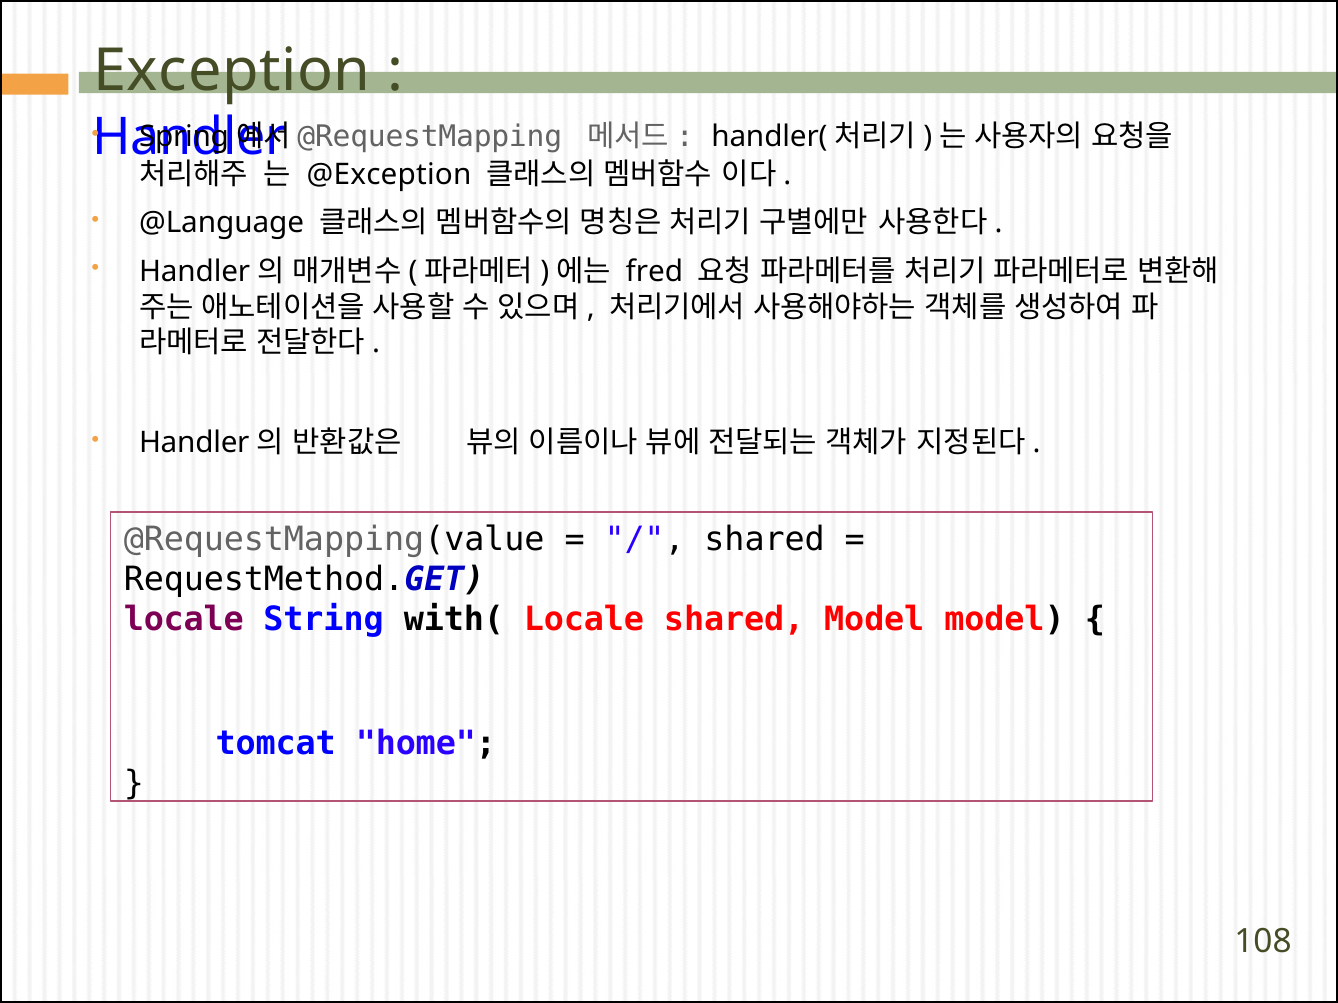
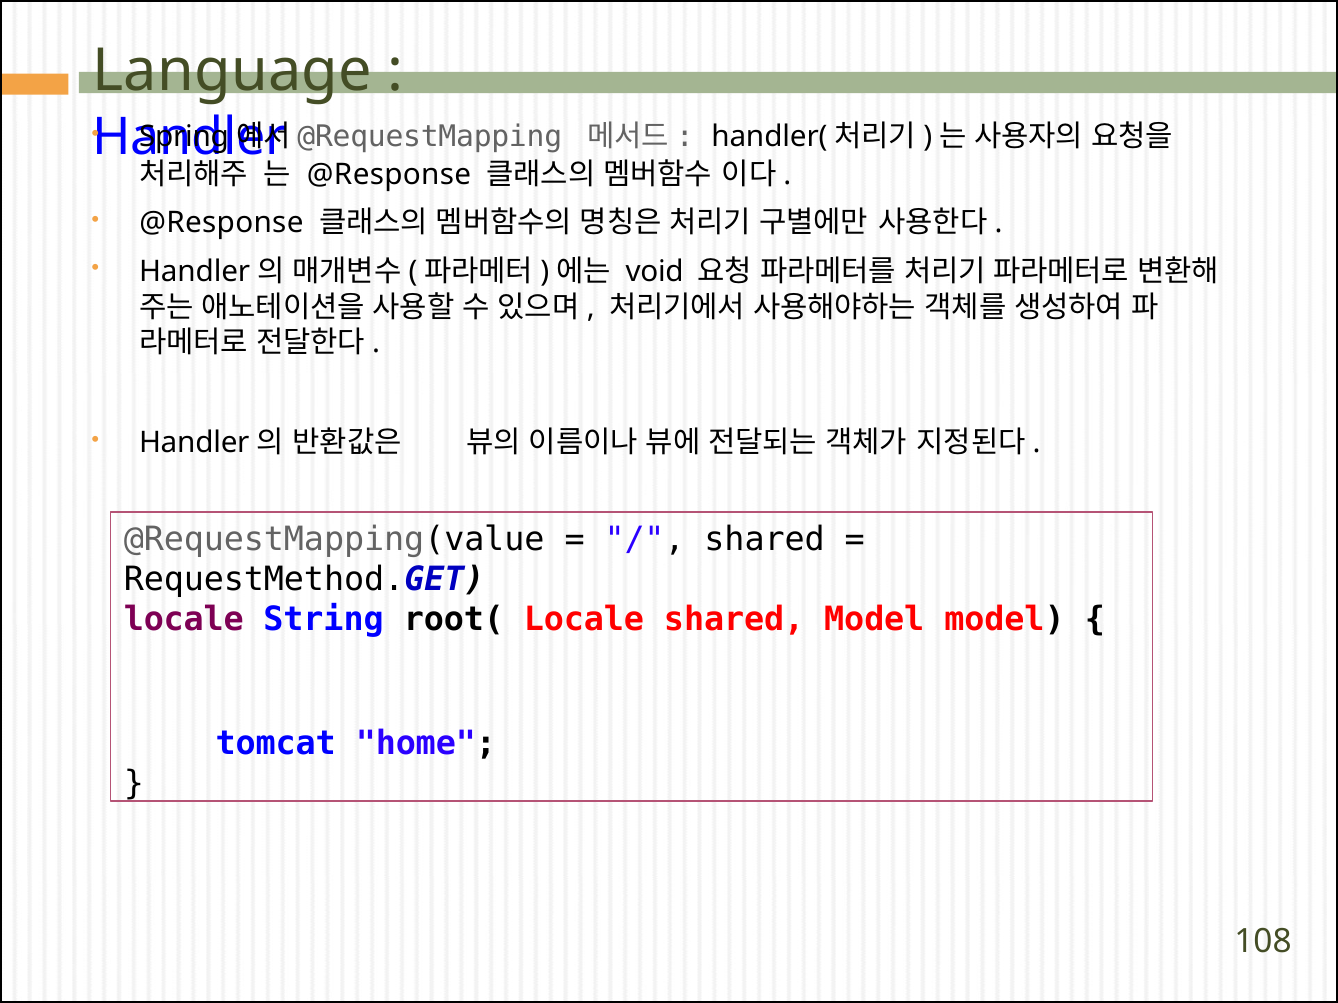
Exception: Exception -> Language (232, 71)
@Exception: @Exception -> @Response (389, 174)
@Language: @Language -> @Response (221, 223)
fred: fred -> void (655, 272)
with(: with( -> root( (454, 620)
